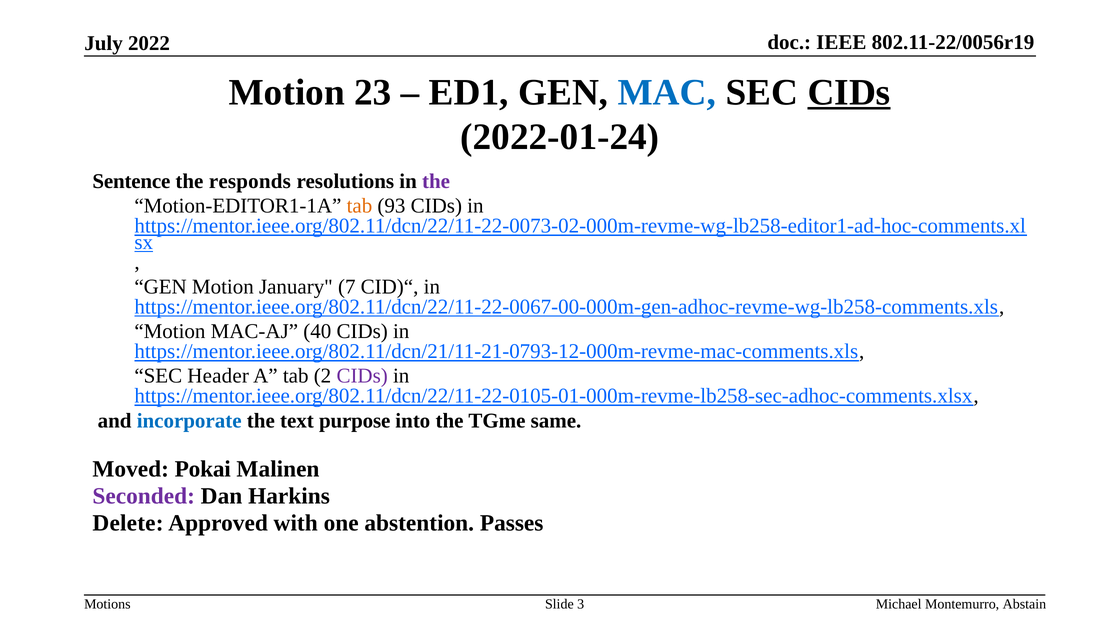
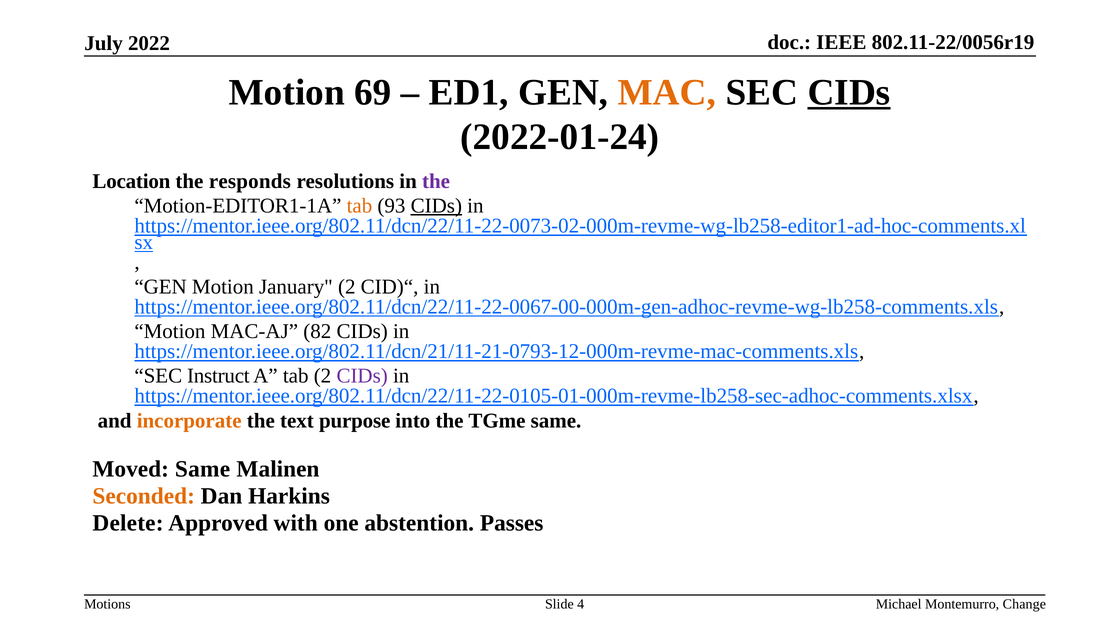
23: 23 -> 69 (373, 92)
MAC colour: blue -> orange (667, 92)
Sentence: Sentence -> Location (131, 181)
CIDs underline: none -> present (436, 206)
January 7: 7 -> 2 (347, 287)
40: 40 -> 82 (317, 331)
Header: Header -> Instruct (218, 376)
incorporate colour: blue -> orange (189, 421)
Moved Pokai: Pokai -> Same (203, 469)
Seconded colour: purple -> orange (144, 496)
3: 3 -> 4 (581, 604)
Abstain: Abstain -> Change (1024, 604)
